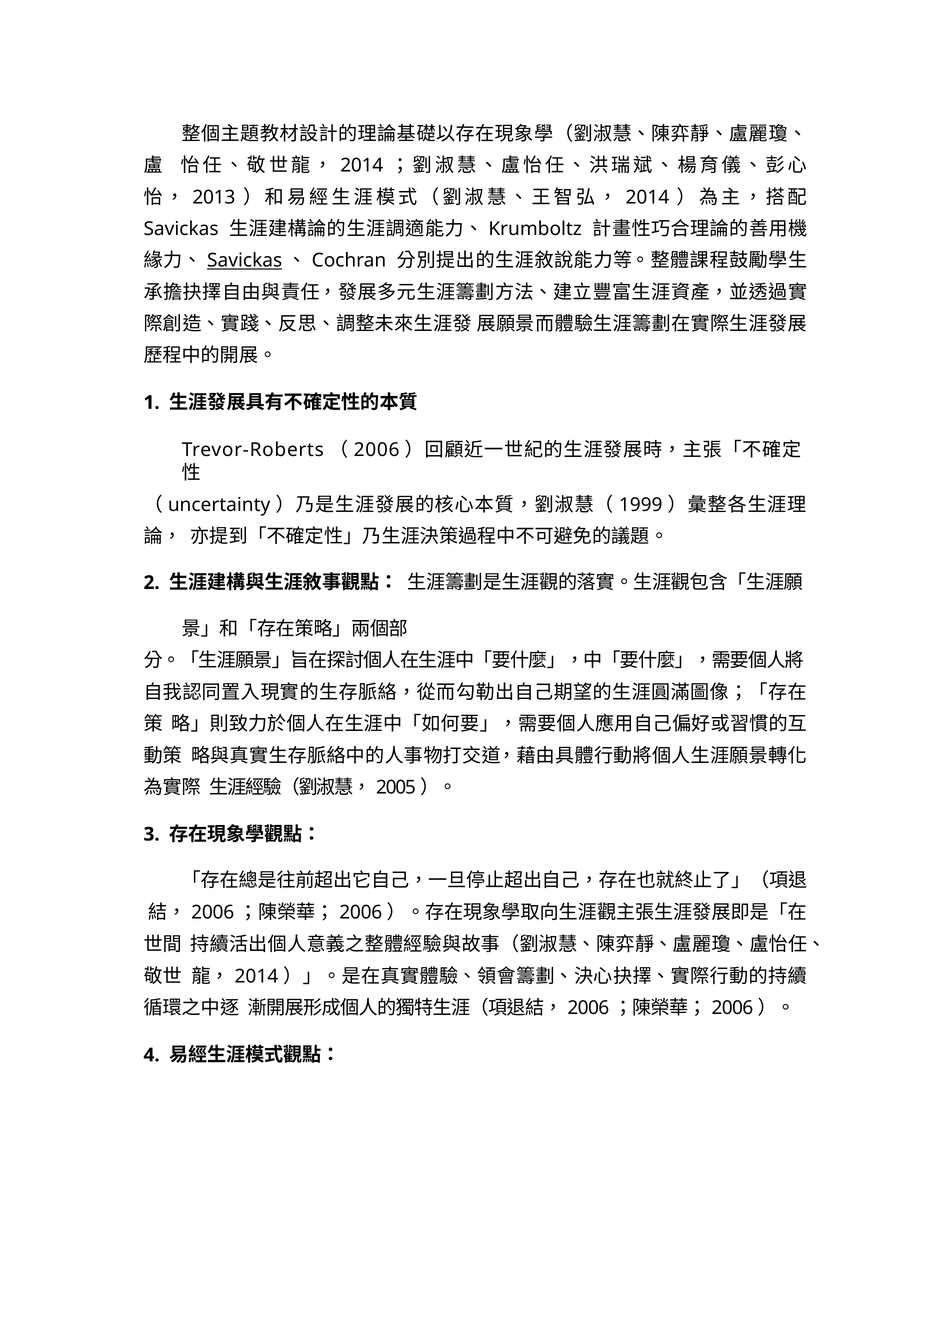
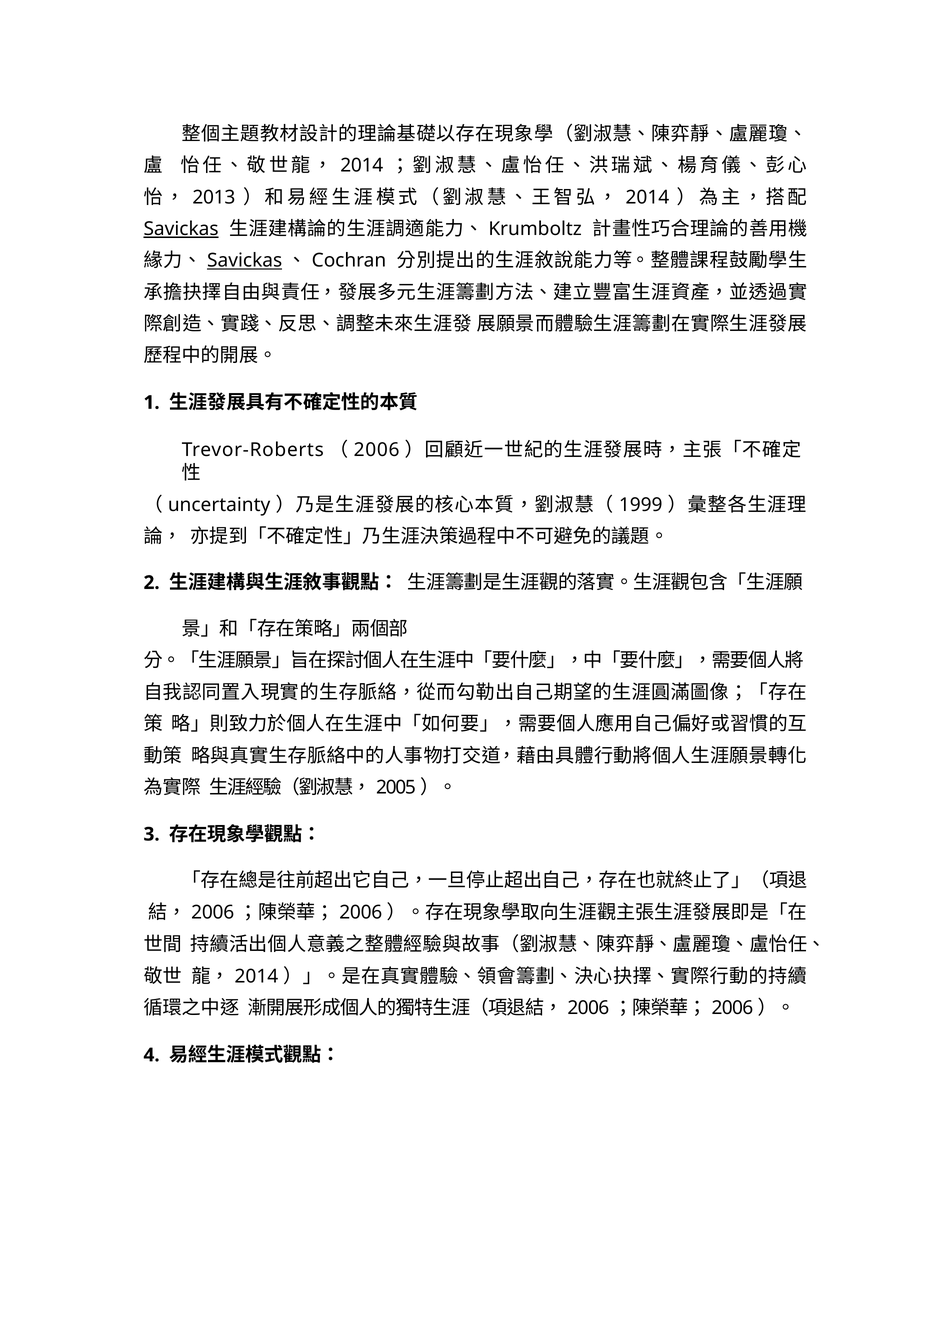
Savickas underline: none -> present (181, 229)
